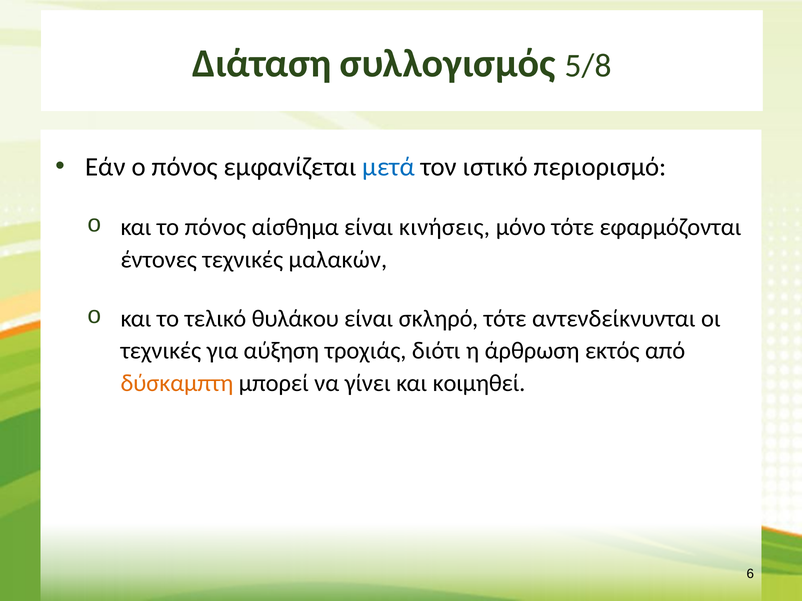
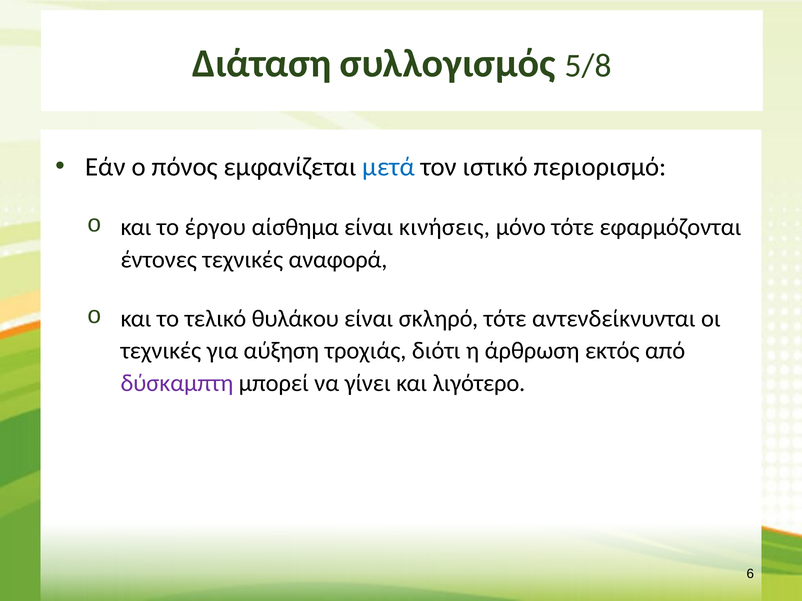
το πόνος: πόνος -> έργου (215, 227)
μαλακών: μαλακών -> αναφορά (338, 260)
δύσκαμπτη colour: orange -> purple (177, 383)
κοιμηθεί: κοιμηθεί -> λιγότερο (479, 383)
